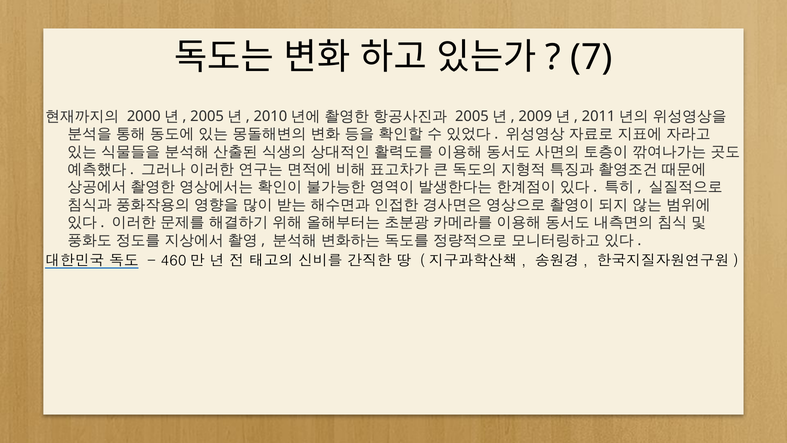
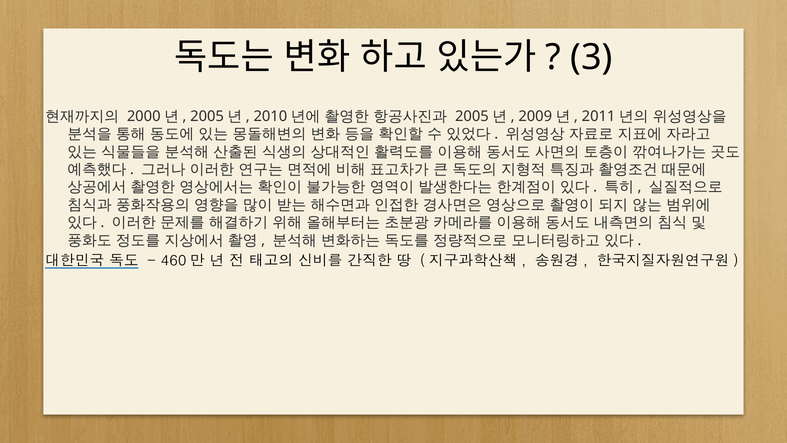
7: 7 -> 3 (592, 57)
